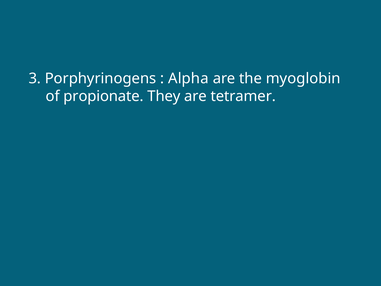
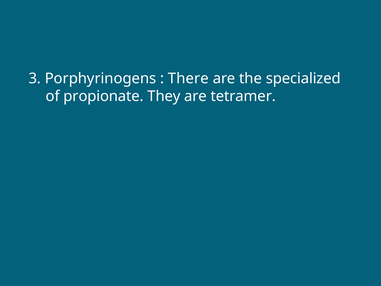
Alpha: Alpha -> There (188, 78)
myoglobin: myoglobin -> specialized (303, 78)
